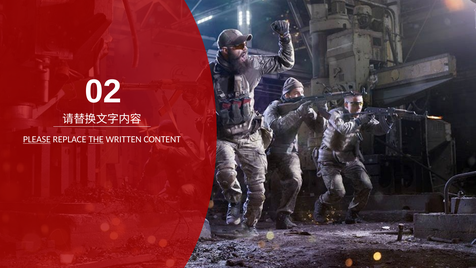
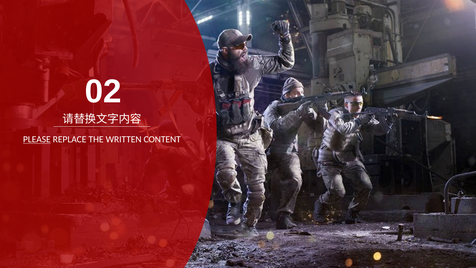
THE underline: present -> none (96, 139)
